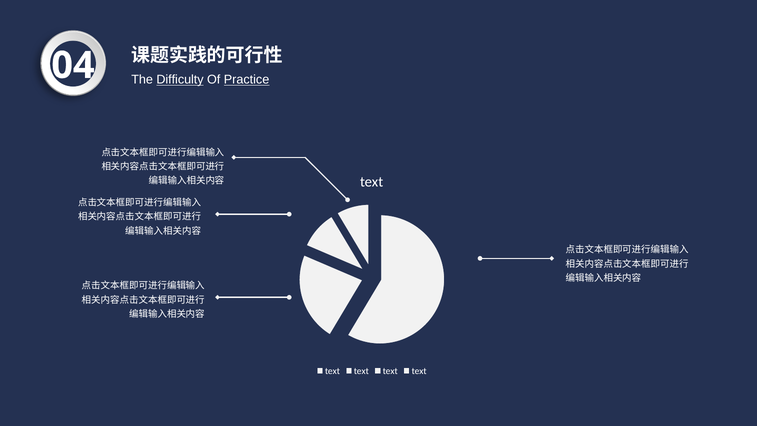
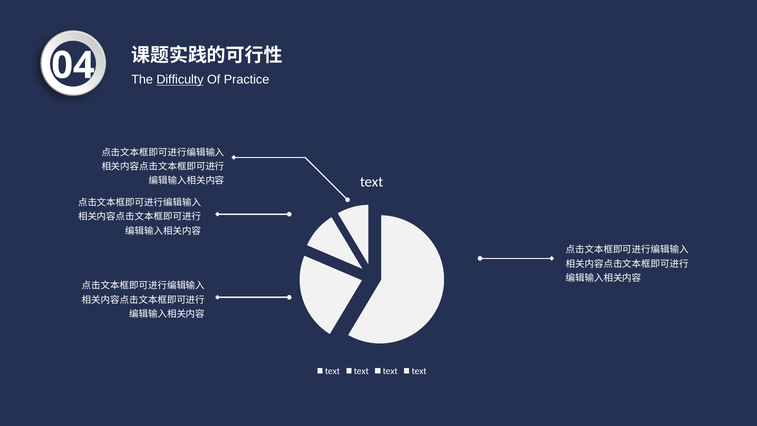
Practice underline: present -> none (247, 80)
